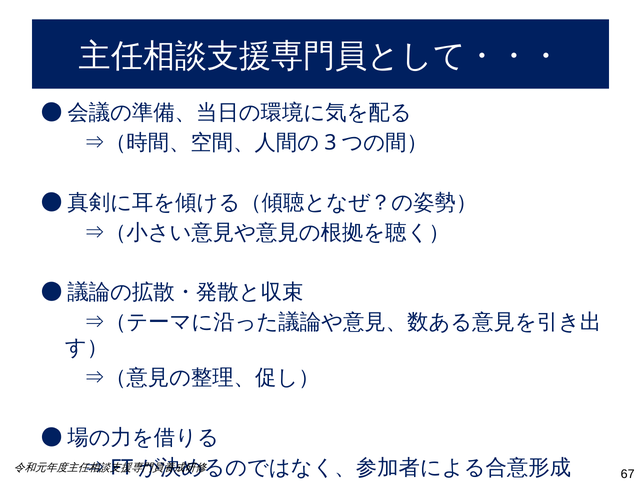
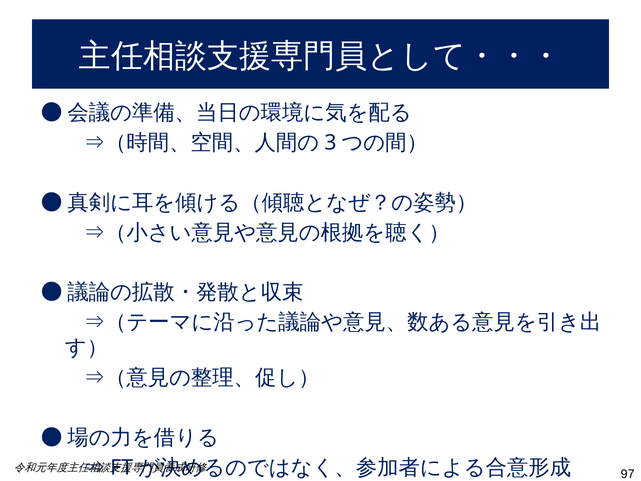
67: 67 -> 97 (628, 474)
